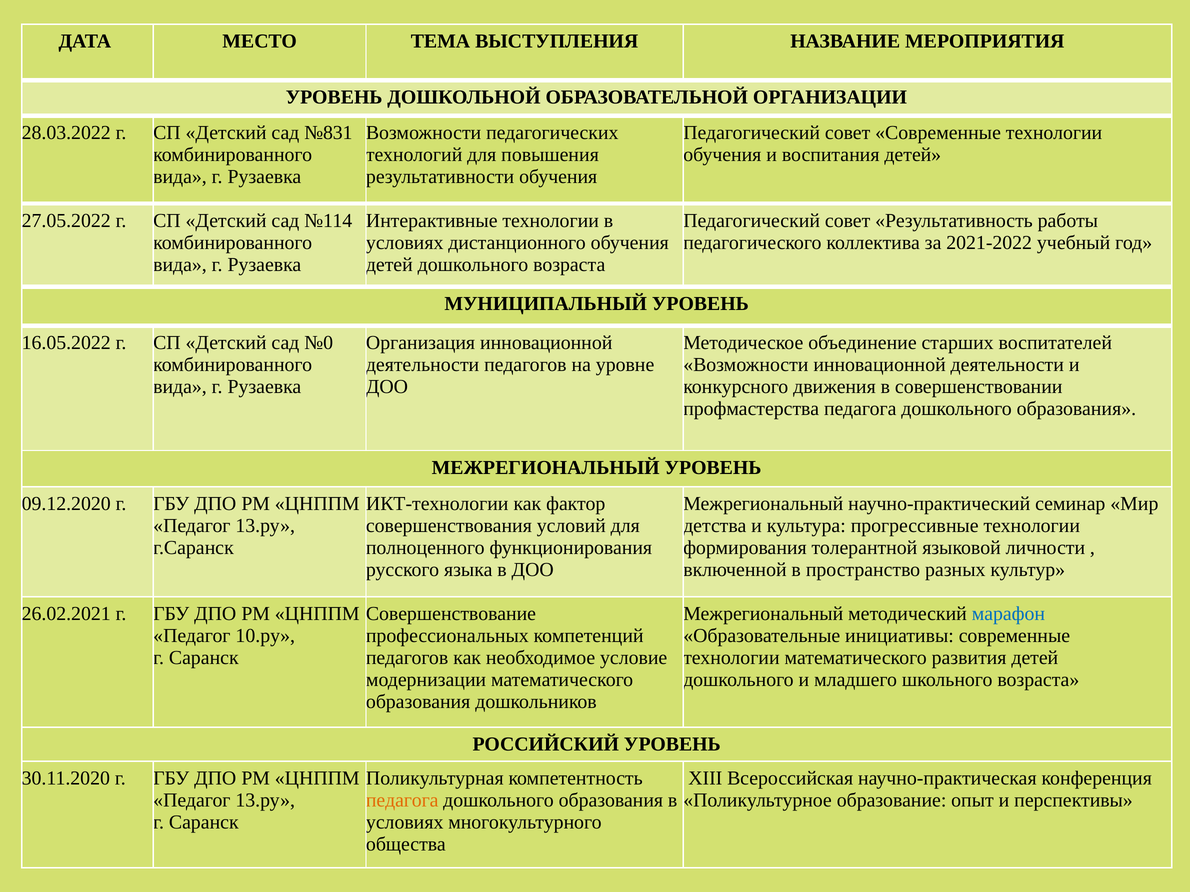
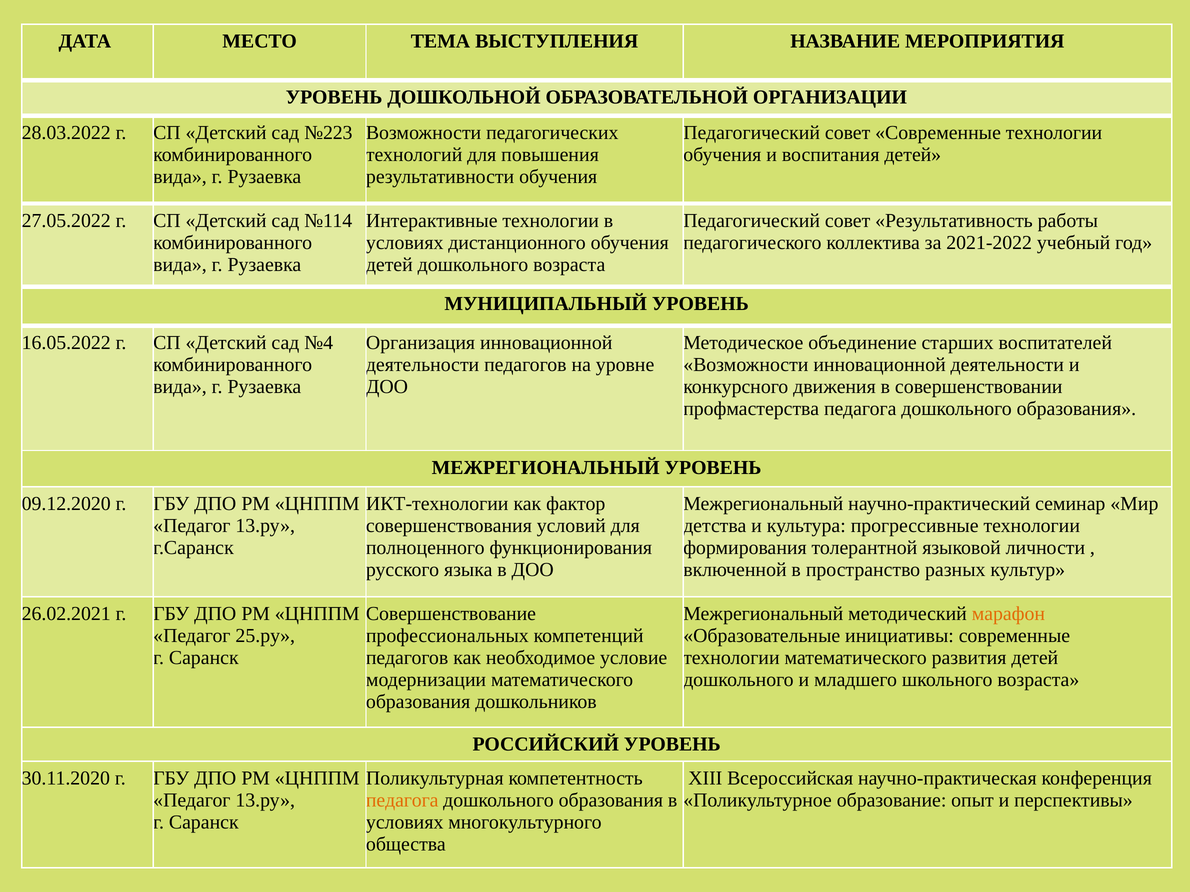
№831: №831 -> №223 (328, 133)
№0: №0 -> №4 (319, 343)
марафон colour: blue -> orange (1008, 614)
10.ру: 10.ру -> 25.ру (265, 636)
